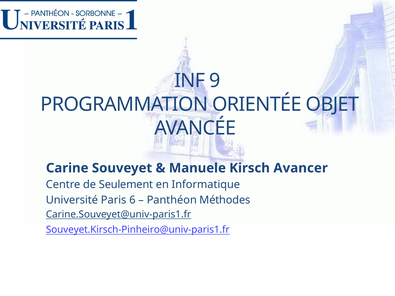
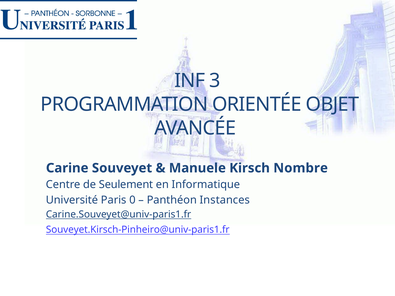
9: 9 -> 3 (215, 81)
Avancer: Avancer -> Nombre (301, 168)
6: 6 -> 0 (132, 200)
Méthodes: Méthodes -> Instances (225, 200)
